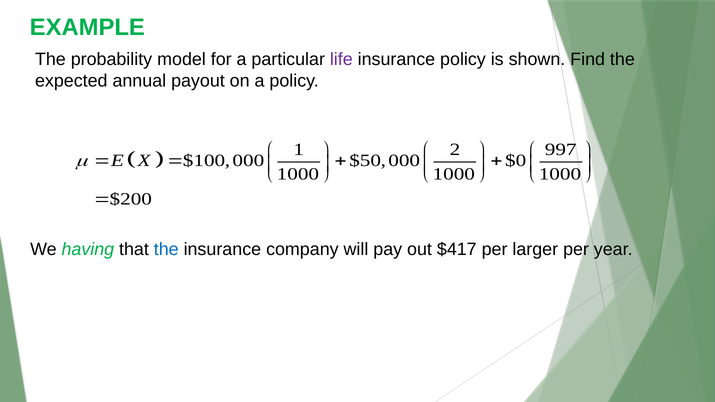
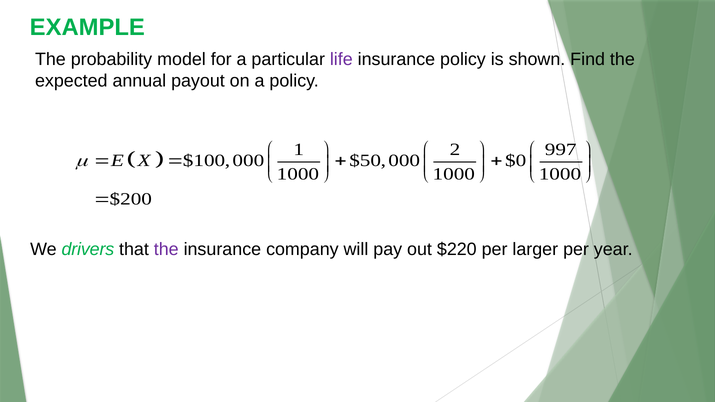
having: having -> drivers (88, 249)
the colour: blue -> purple (166, 249)
$417: $417 -> $220 (457, 249)
